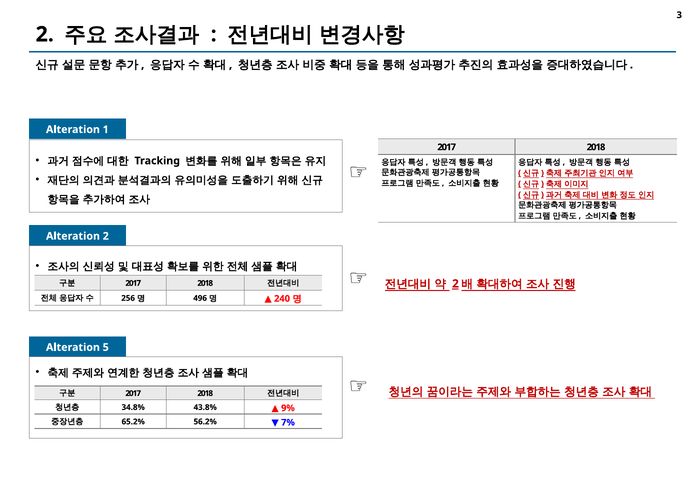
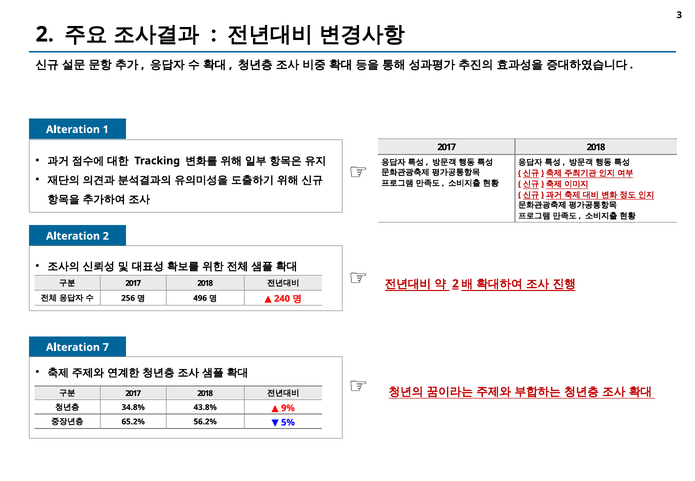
5: 5 -> 7 (106, 347)
7%: 7% -> 5% (288, 423)
